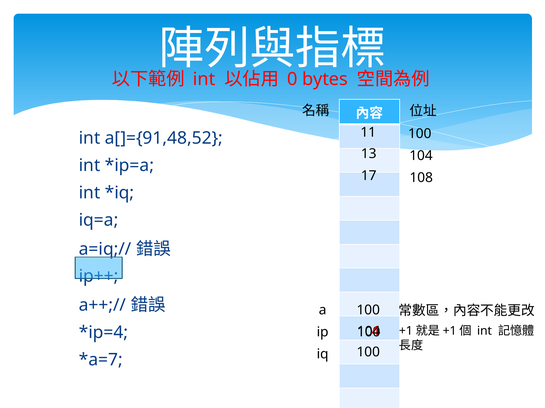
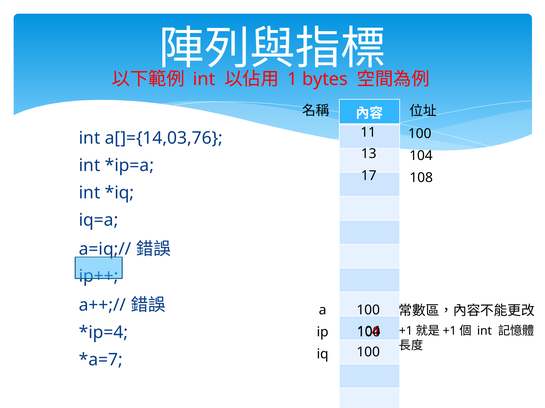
0: 0 -> 1 (292, 79)
a[]={91,48,52: a[]={91,48,52 -> a[]={14,03,76 (164, 138)
